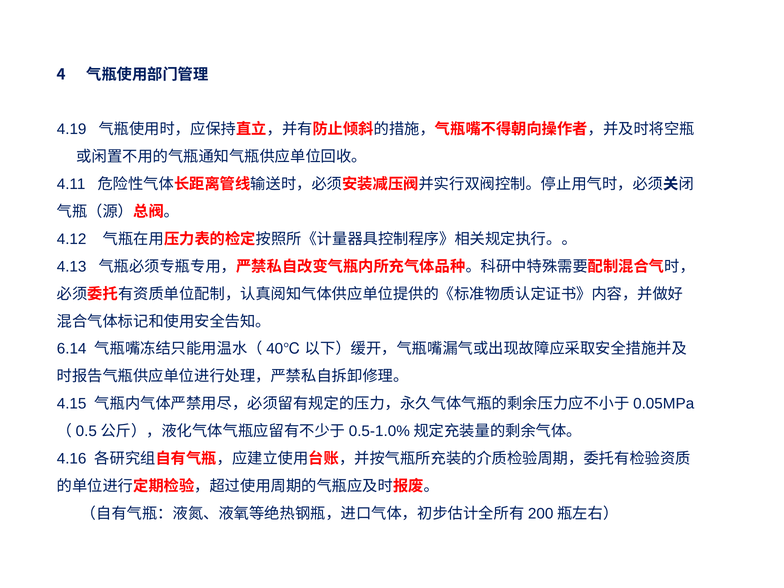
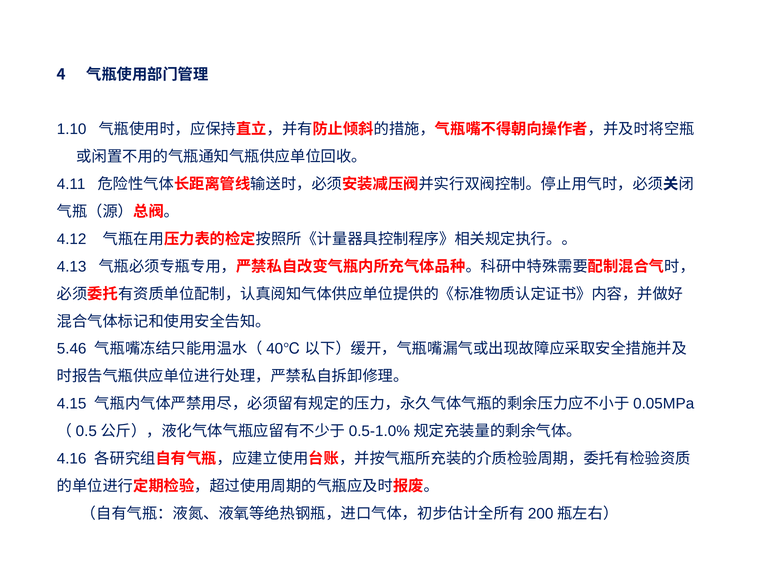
4.19: 4.19 -> 1.10 (72, 129)
6.14: 6.14 -> 5.46 (72, 349)
